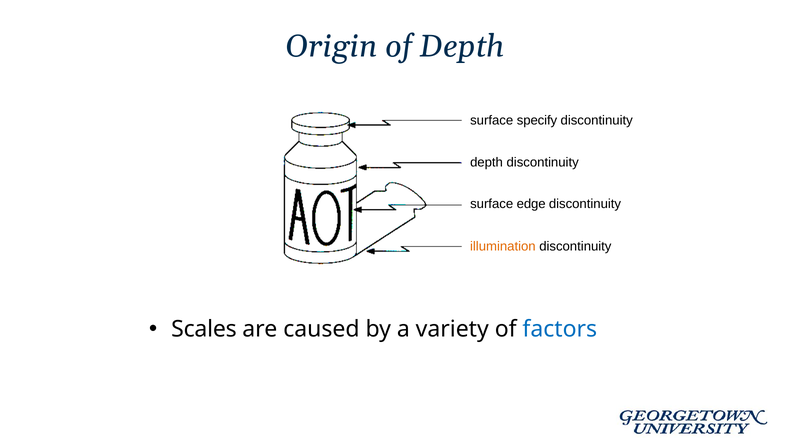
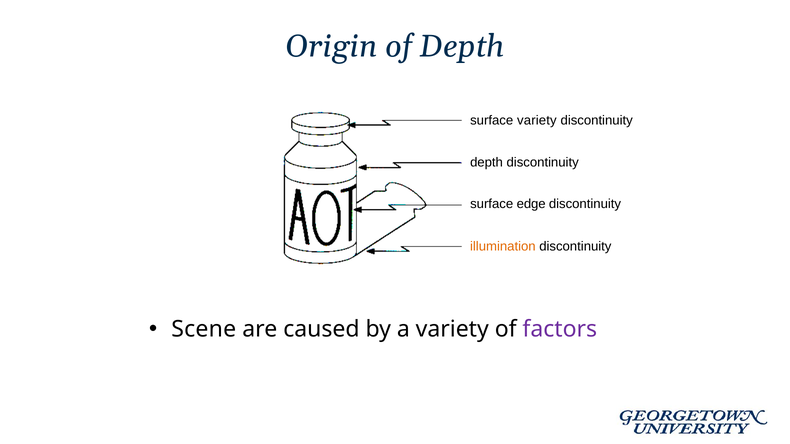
surface specify: specify -> variety (537, 120)
Scales: Scales -> Scene (204, 329)
factors colour: blue -> purple (560, 329)
